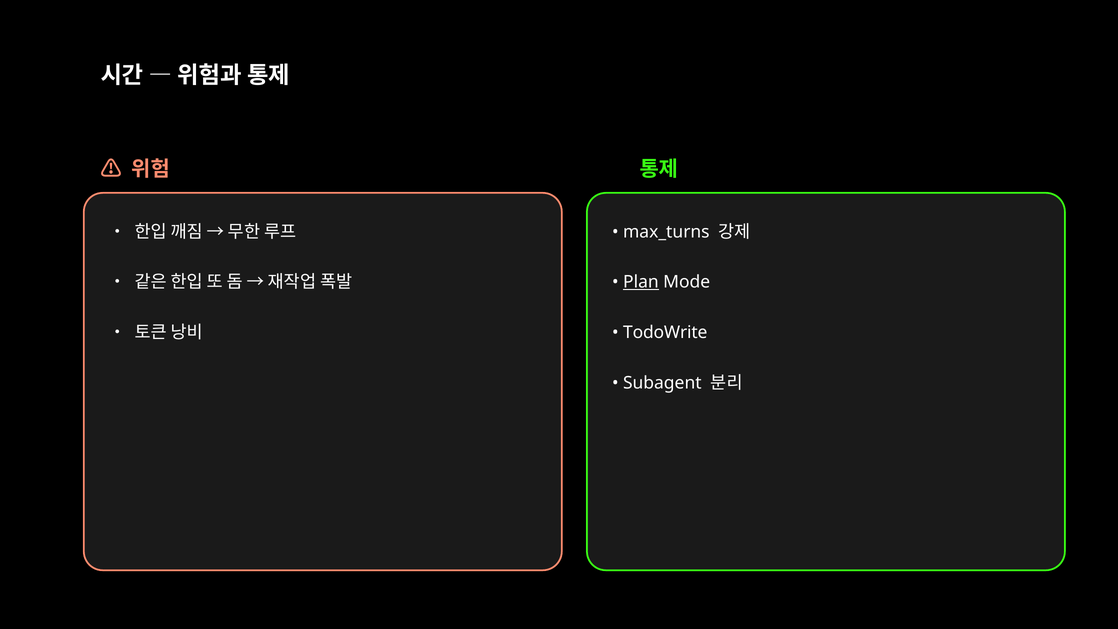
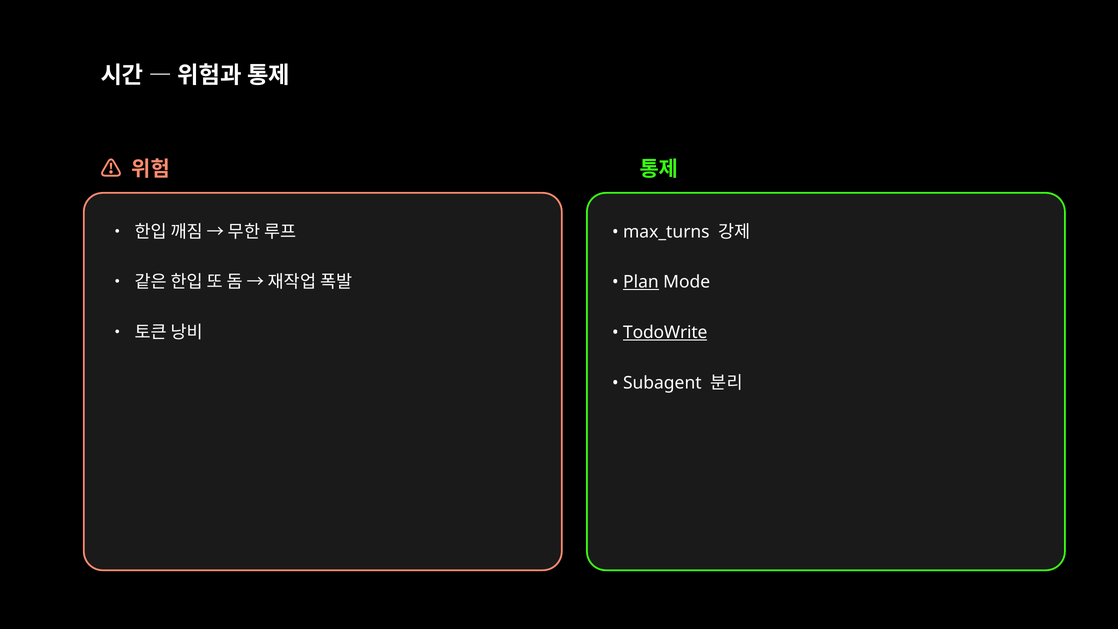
TodoWrite underline: none -> present (665, 332)
